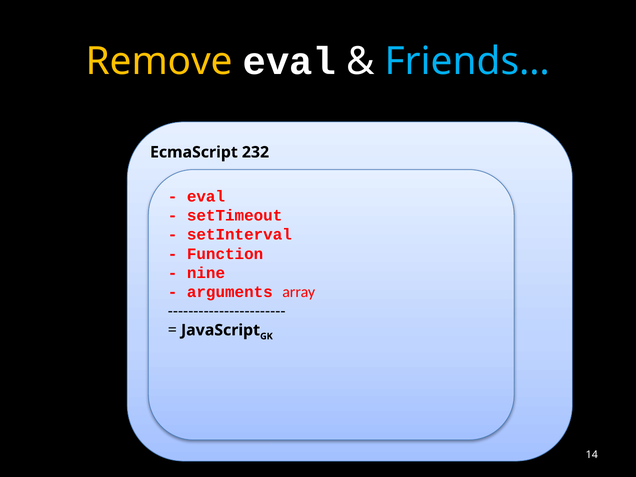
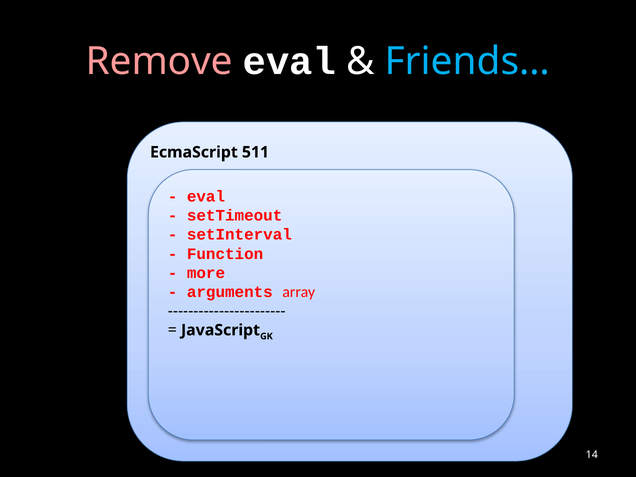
Remove colour: yellow -> pink (159, 62)
232: 232 -> 511 (256, 152)
nine: nine -> more (206, 273)
